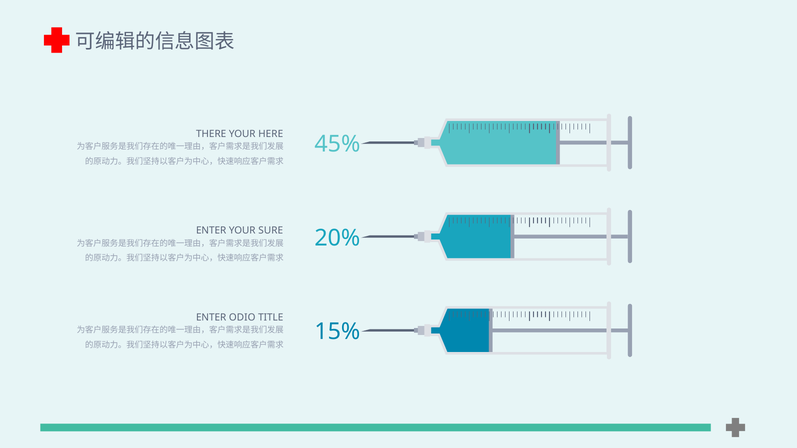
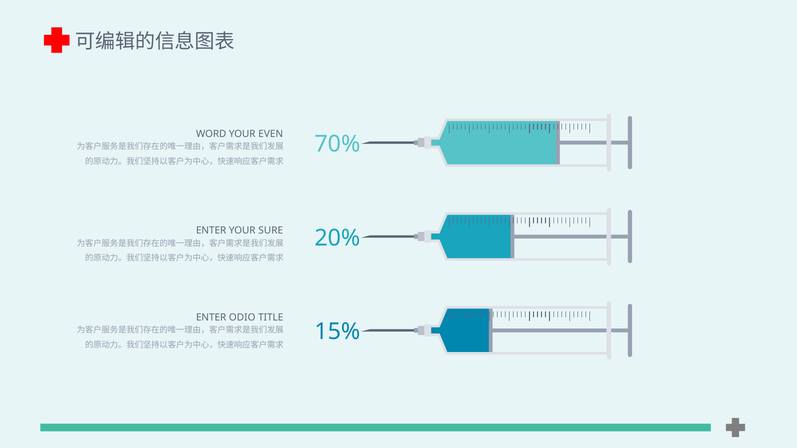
THERE: THERE -> WORD (211, 134)
HERE: HERE -> EVEN (271, 134)
45%: 45% -> 70% (337, 144)
